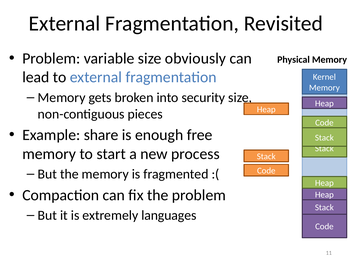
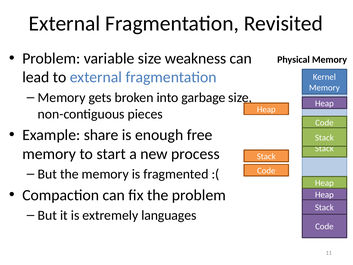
obviously: obviously -> weakness (196, 58)
security: security -> garbage (203, 97)
